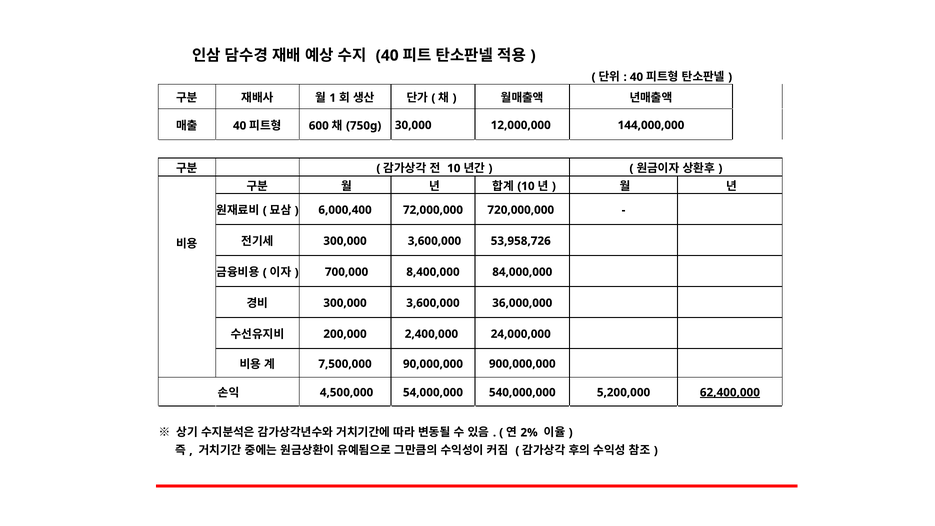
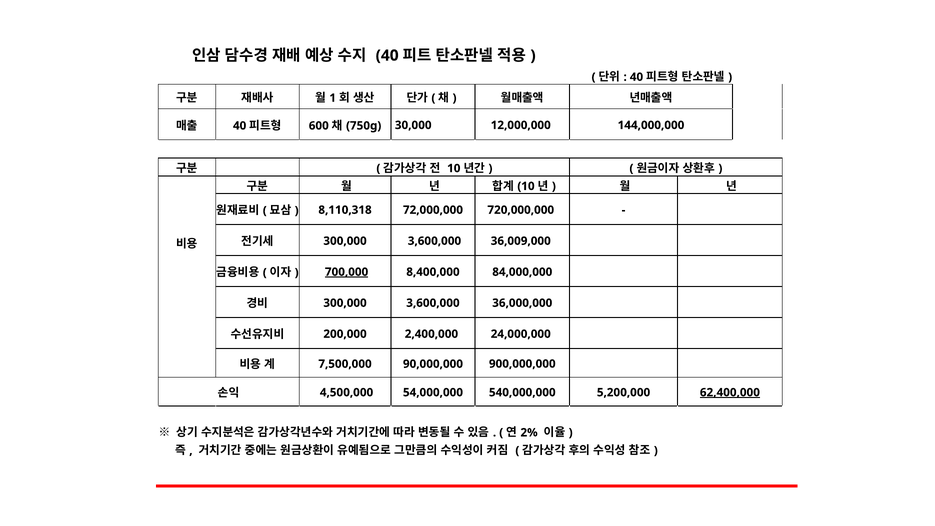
6,000,400: 6,000,400 -> 8,110,318 (345, 210)
53,958,726: 53,958,726 -> 36,009,000 (521, 241)
700,000 underline: none -> present (347, 272)
